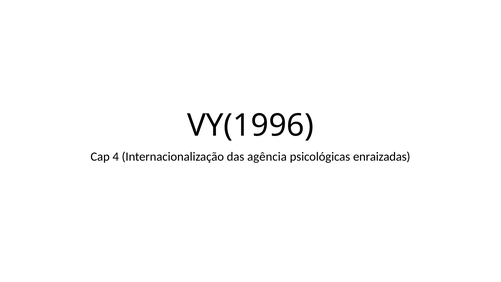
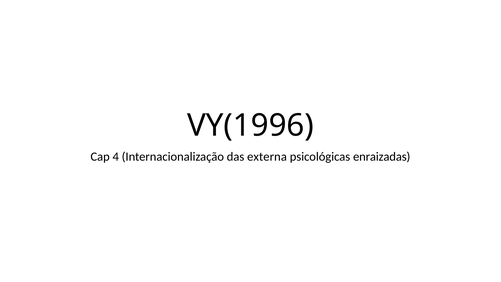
agência: agência -> externa (267, 157)
